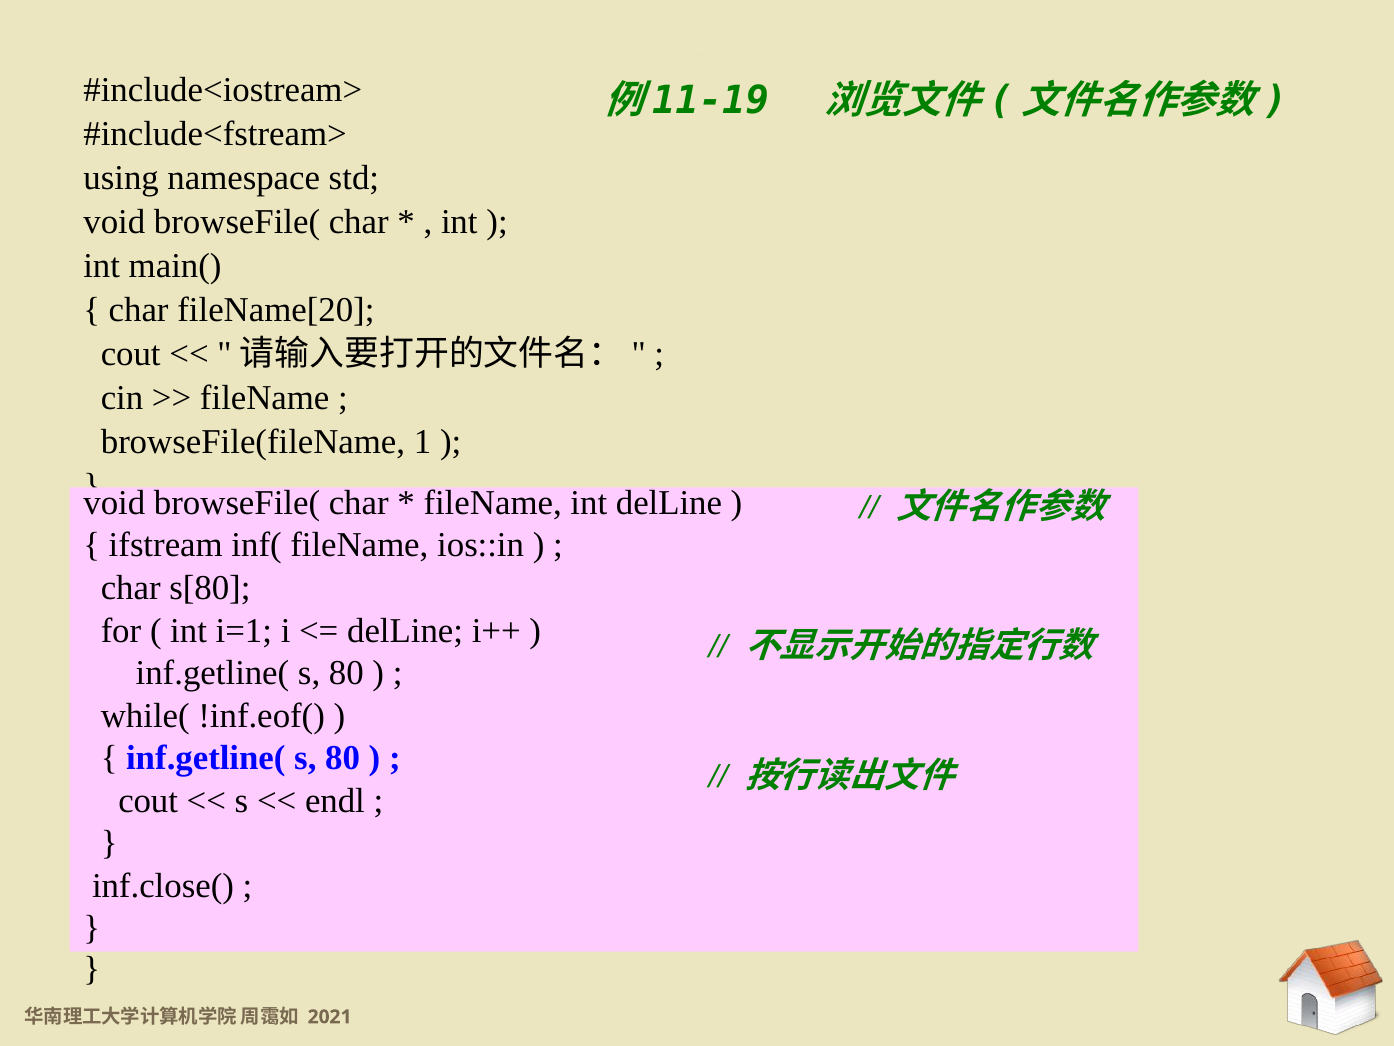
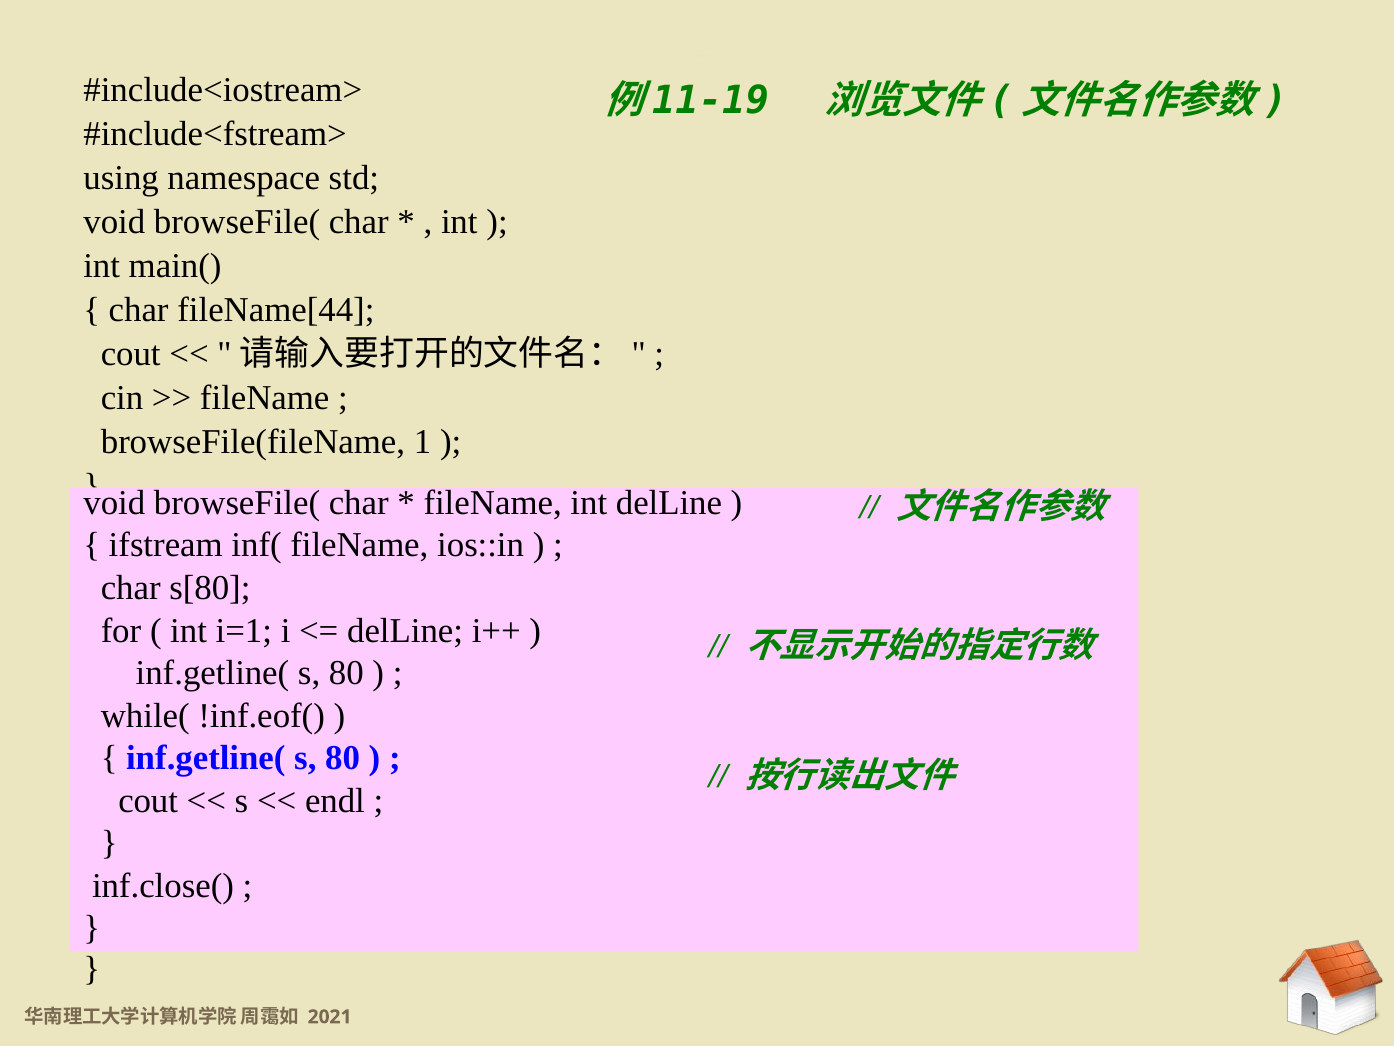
fileName[20: fileName[20 -> fileName[44 (276, 310)
